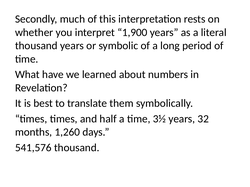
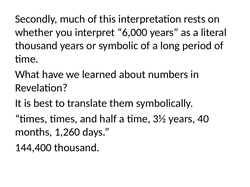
1,900: 1,900 -> 6,000 (132, 32)
32: 32 -> 40 (203, 119)
541,576: 541,576 -> 144,400 (33, 148)
